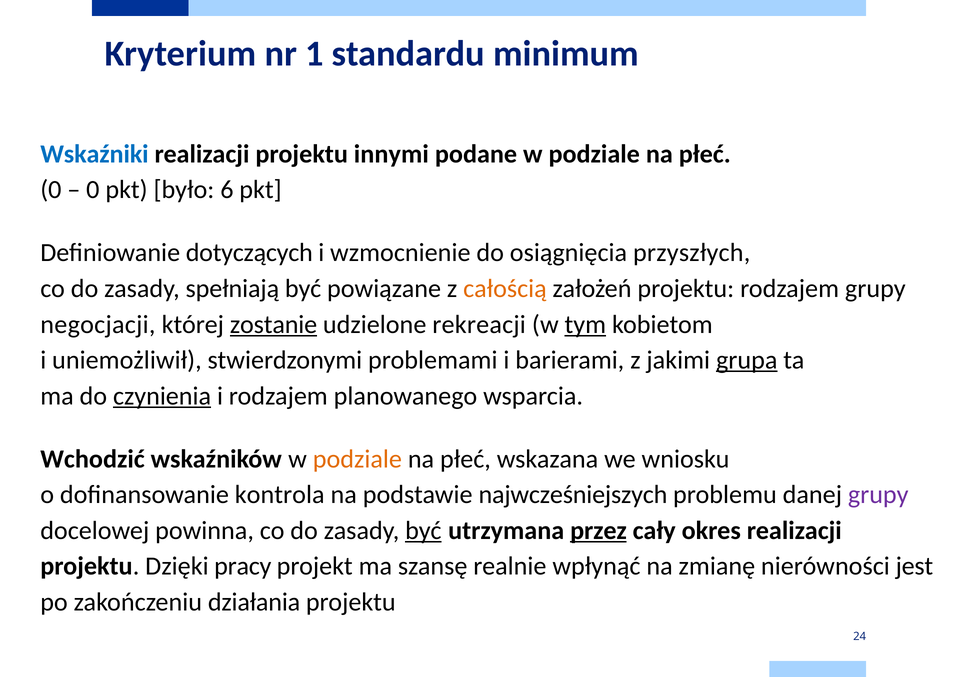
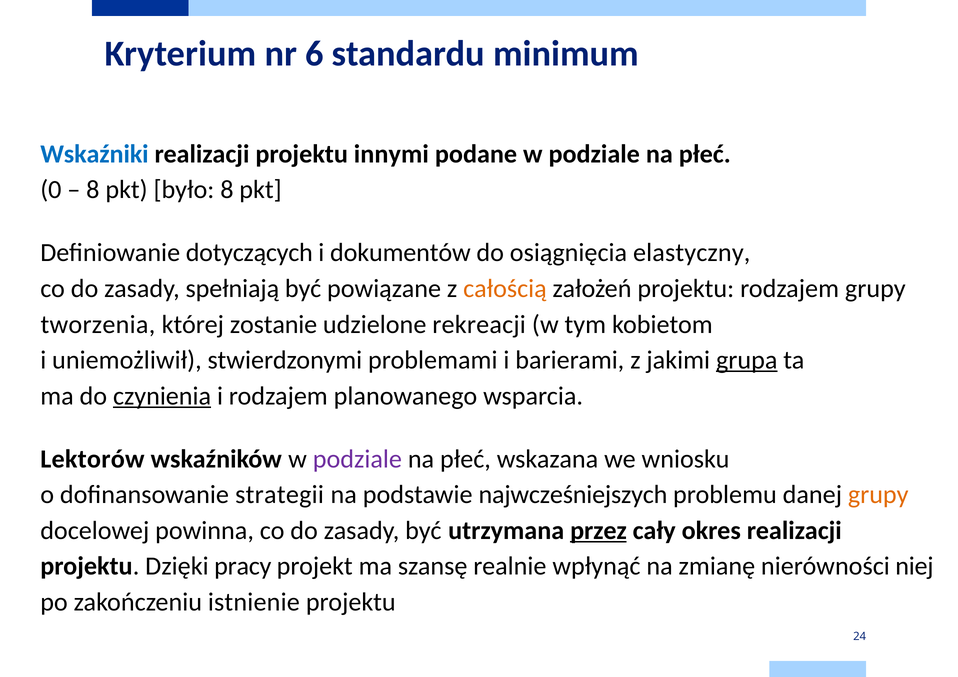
1: 1 -> 6 (314, 54)
0: 0 -> 8 (93, 190)
było 6: 6 -> 8 (227, 190)
wzmocnienie: wzmocnienie -> dokumentów (400, 253)
przyszłych: przyszłych -> elastyczny (692, 253)
negocjacji: negocjacji -> tworzenia (98, 325)
zostanie underline: present -> none (274, 325)
tym underline: present -> none (585, 325)
Wchodzić: Wchodzić -> Lektorów (92, 459)
podziale colour: orange -> purple (357, 459)
kontrola: kontrola -> strategii (280, 495)
grupy colour: purple -> orange (878, 495)
być underline: present -> none (423, 531)
jest: jest -> niej (914, 567)
działania: działania -> istnienie (254, 602)
